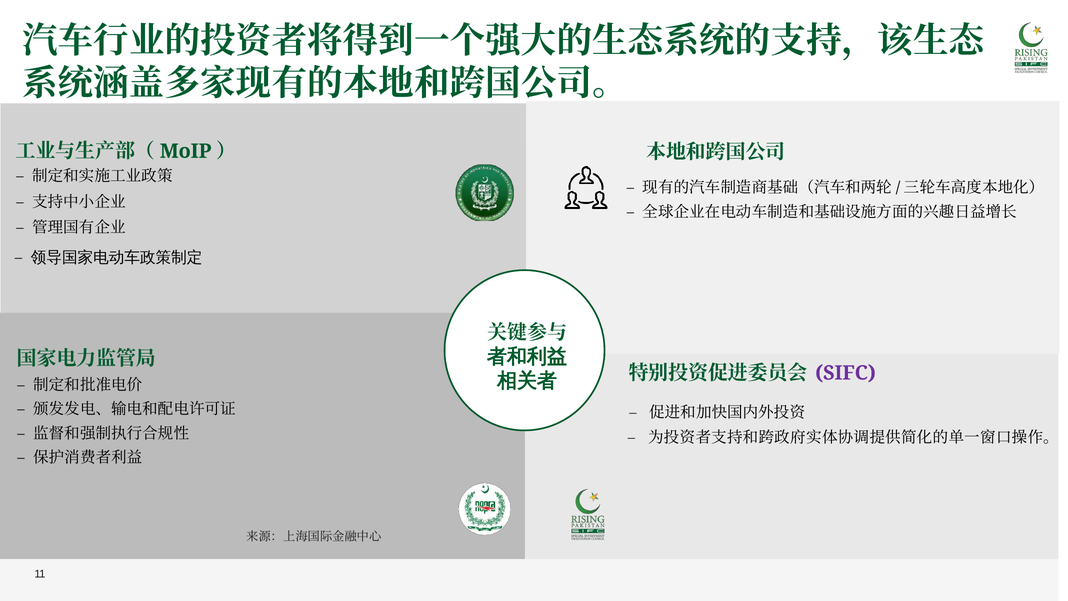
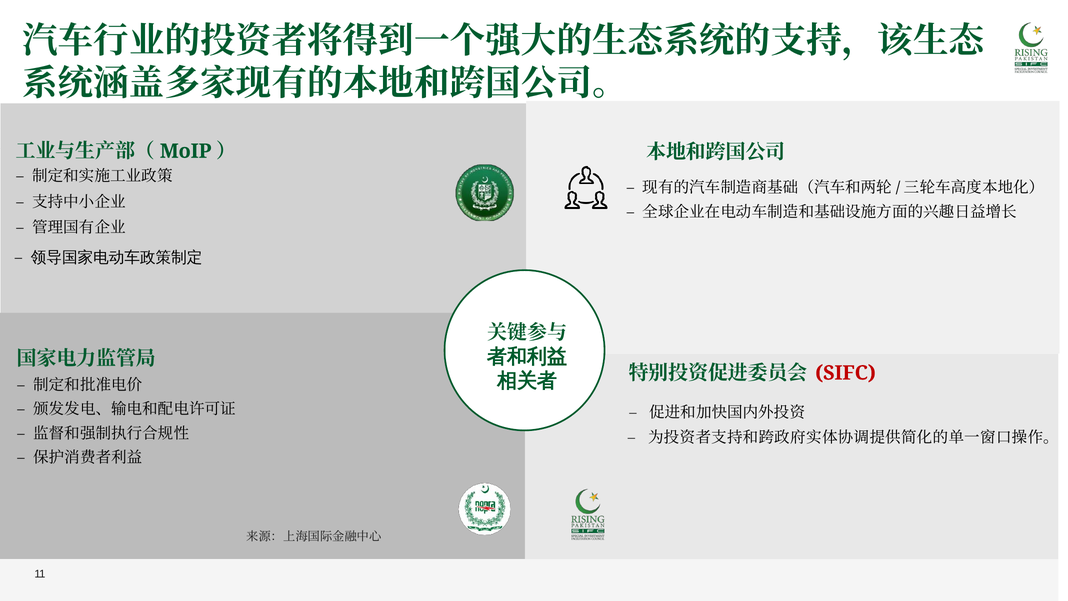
SIFC colour: purple -> red (846, 373)
